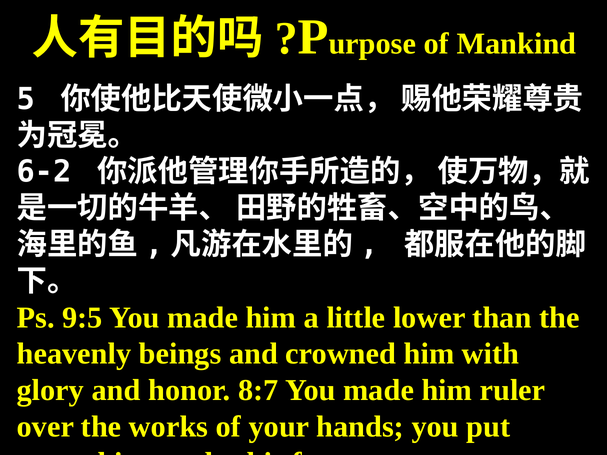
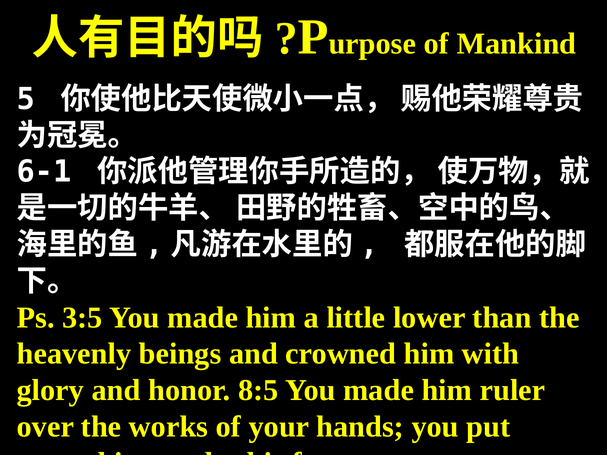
6-2: 6-2 -> 6-1 (44, 172)
9:5: 9:5 -> 3:5 (82, 318)
8:7: 8:7 -> 8:5 (258, 391)
